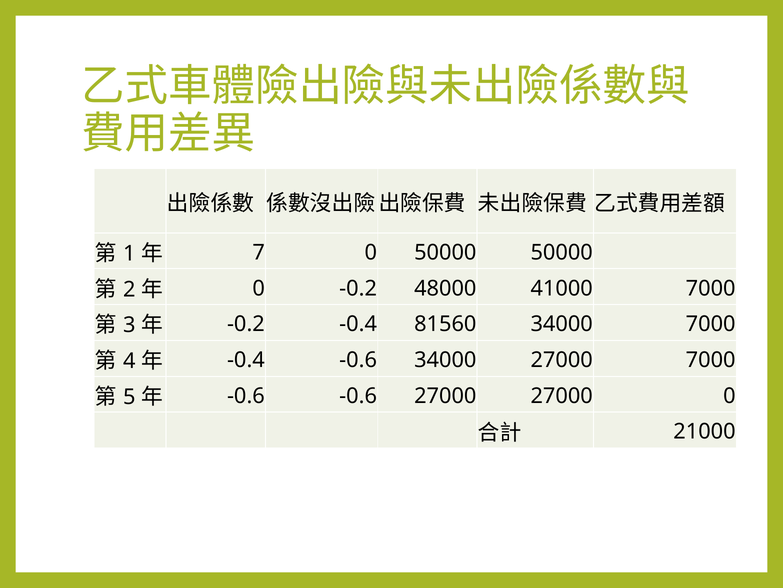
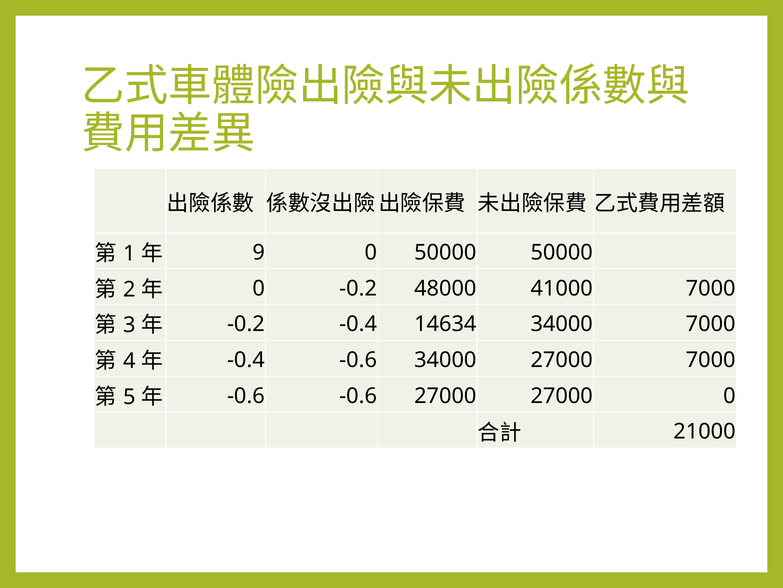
7: 7 -> 9 (259, 252)
81560: 81560 -> 14634 (445, 324)
